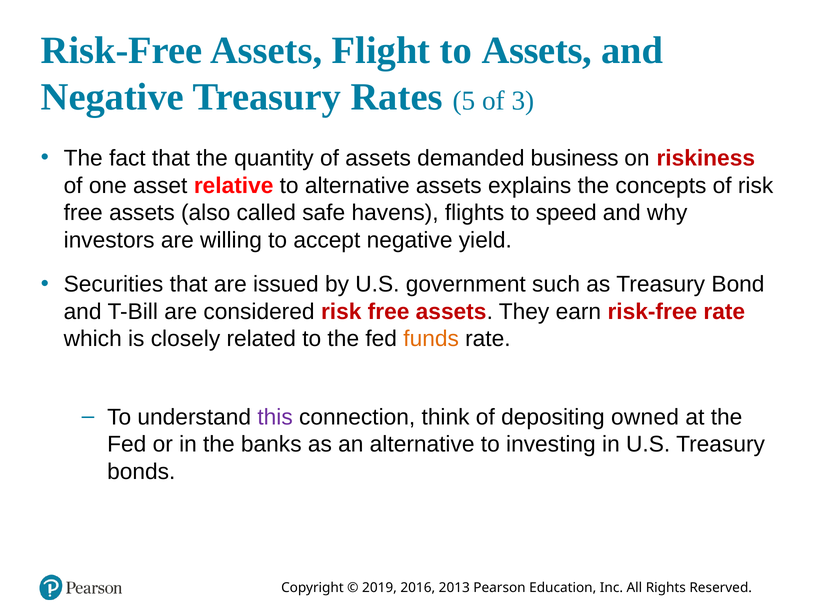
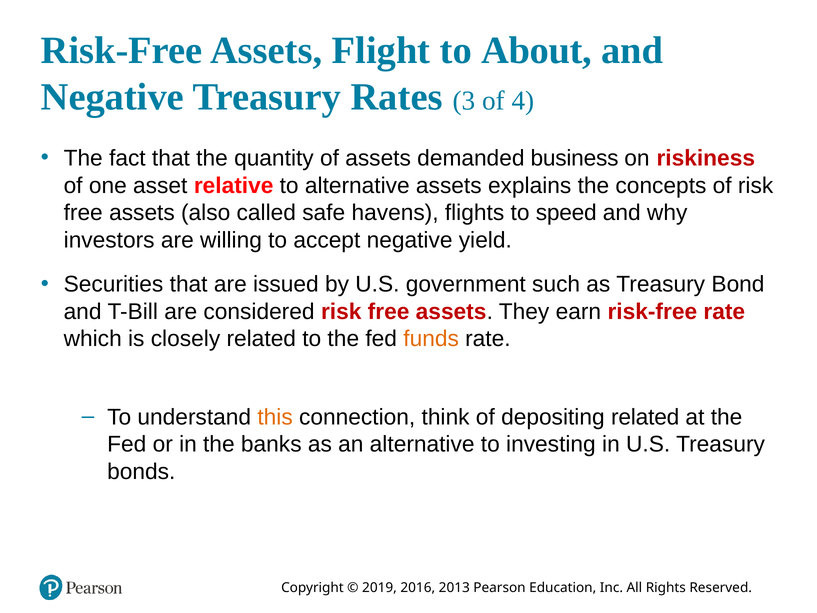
to Assets: Assets -> About (537, 51)
5: 5 -> 3 (464, 101)
3: 3 -> 4 (523, 101)
this colour: purple -> orange (275, 417)
depositing owned: owned -> related (645, 417)
